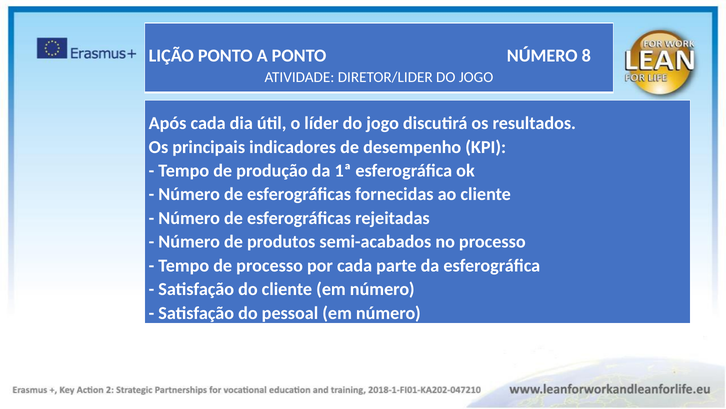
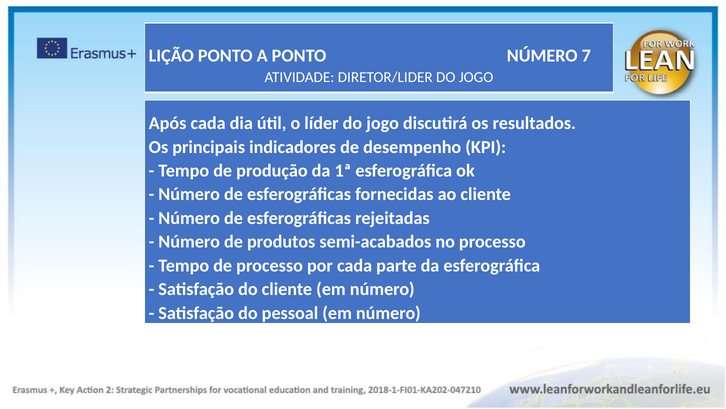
8: 8 -> 7 (586, 56)
